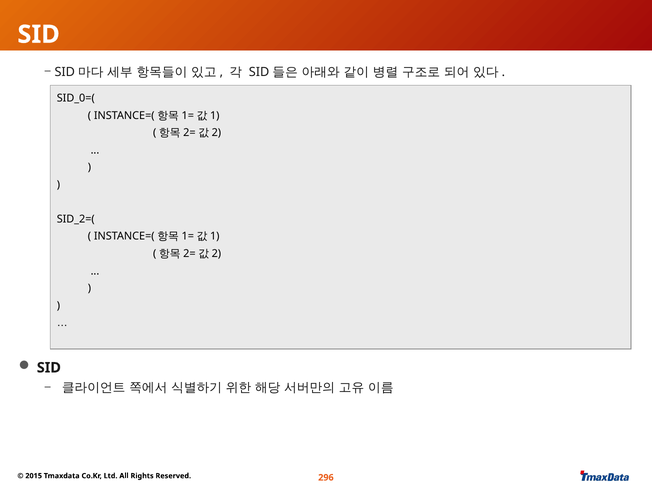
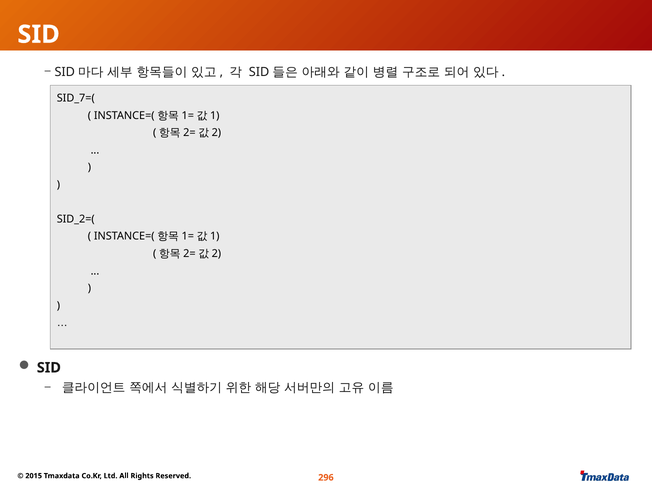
SID_0=(: SID_0=( -> SID_7=( (76, 98)
